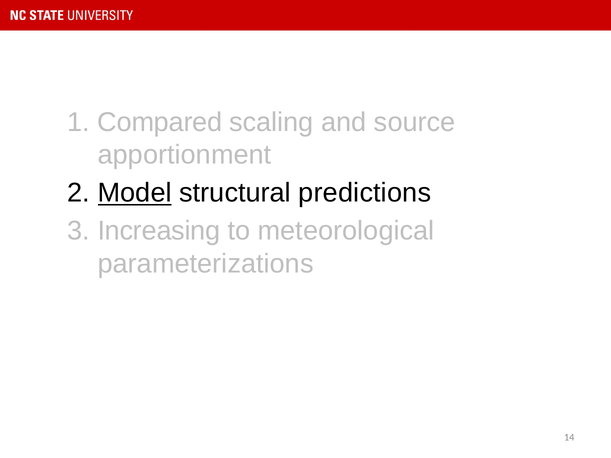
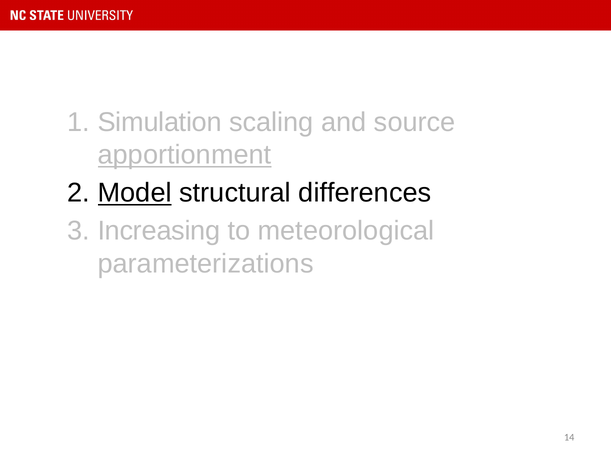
Compared: Compared -> Simulation (160, 122)
apportionment underline: none -> present (185, 155)
predictions: predictions -> differences (365, 193)
